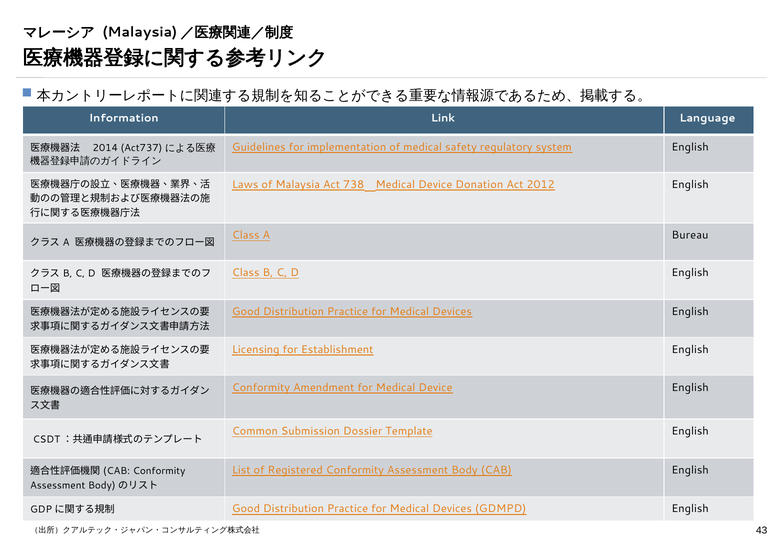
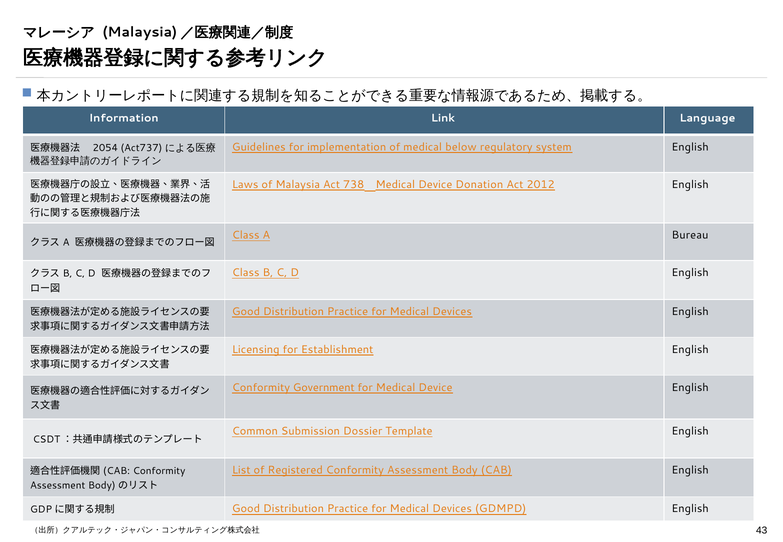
safety: safety -> below (461, 147)
2014: 2014 -> 2054 (105, 148)
Amendment: Amendment -> Government (324, 387)
